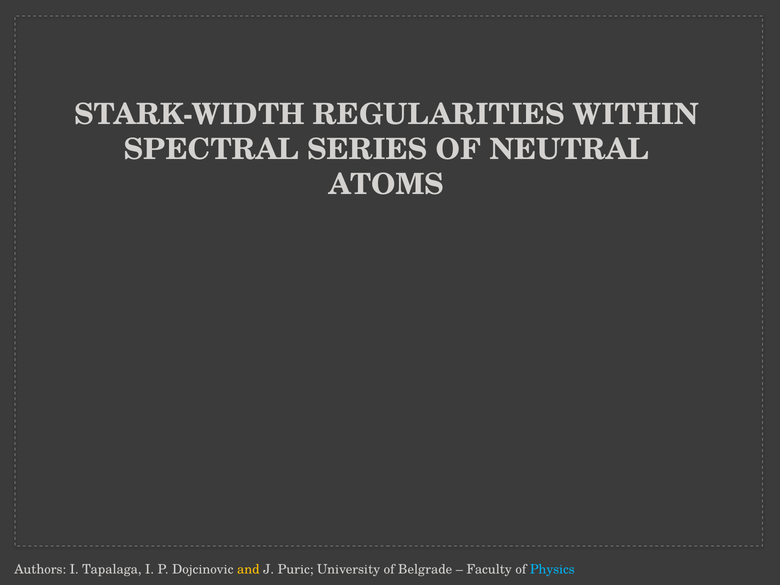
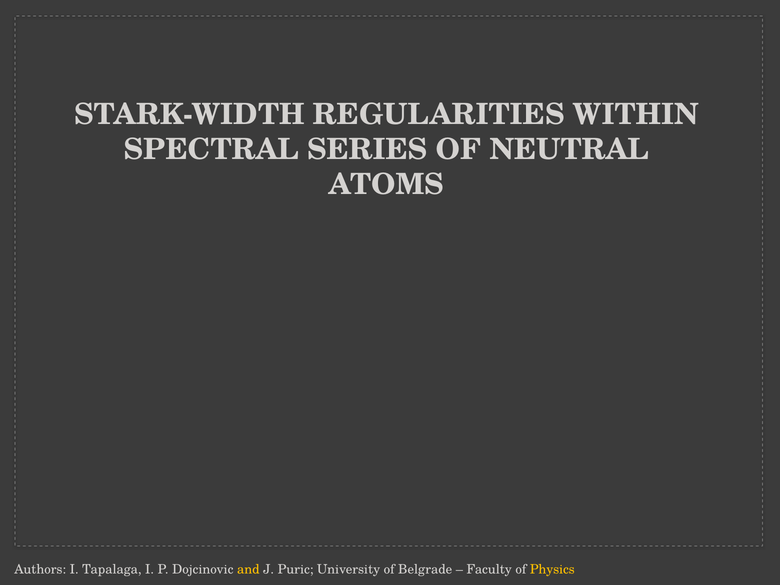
Physics colour: light blue -> yellow (552, 570)
